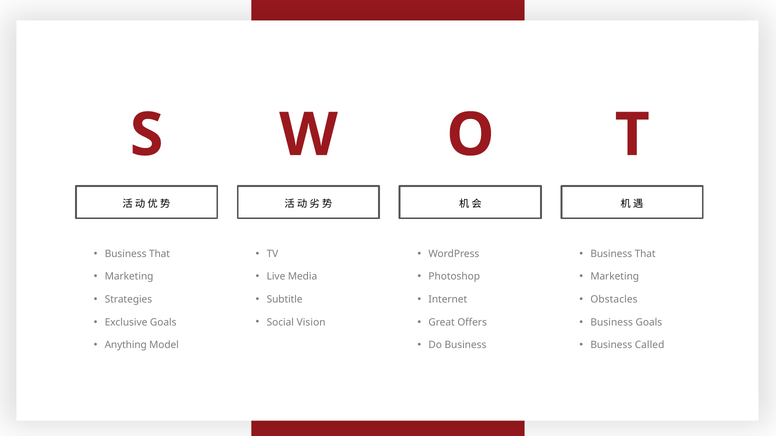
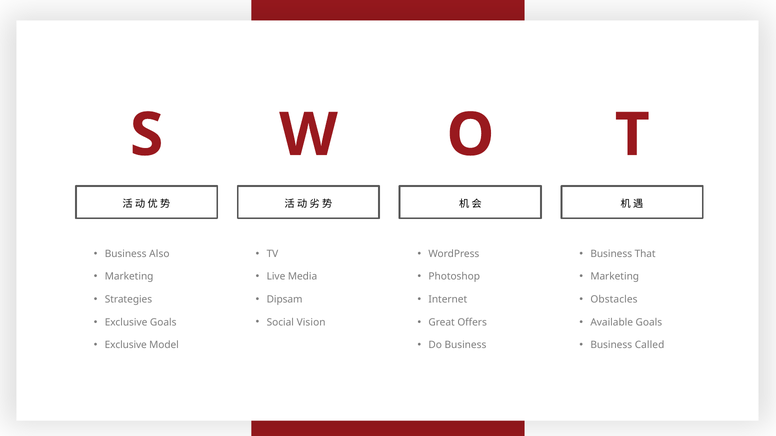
That: That -> Also (159, 254)
Subtitle: Subtitle -> Dipsam (285, 300)
Business: Business -> Available (612, 323)
Anything: Anything -> Exclusive (126, 345)
